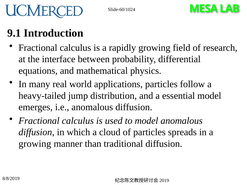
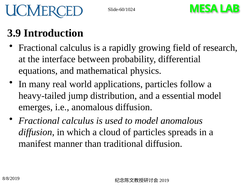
9.1: 9.1 -> 3.9 (14, 33)
growing: growing -> manifest (35, 144)
